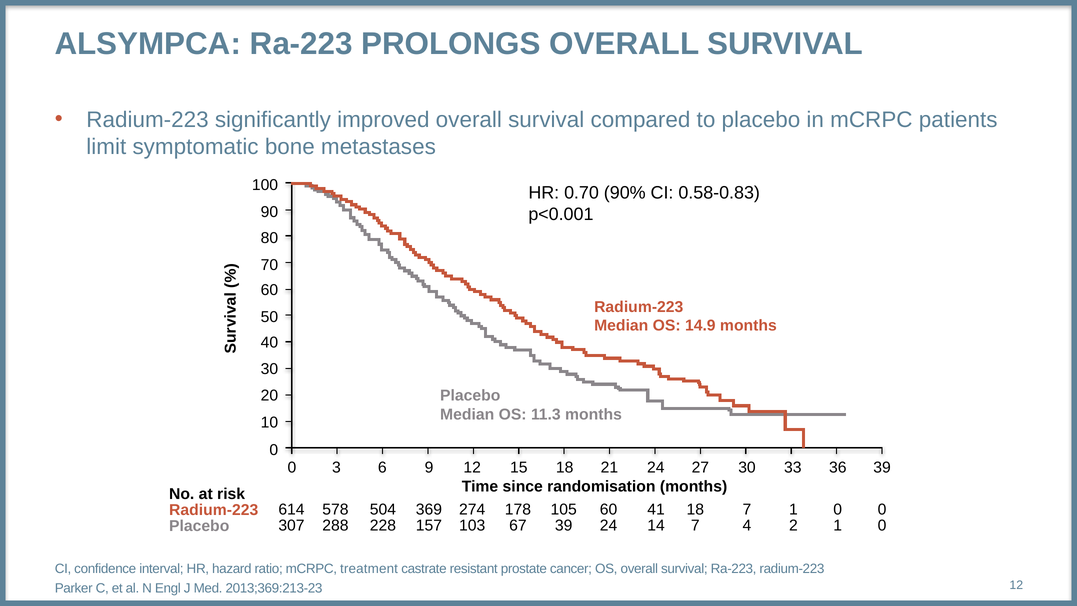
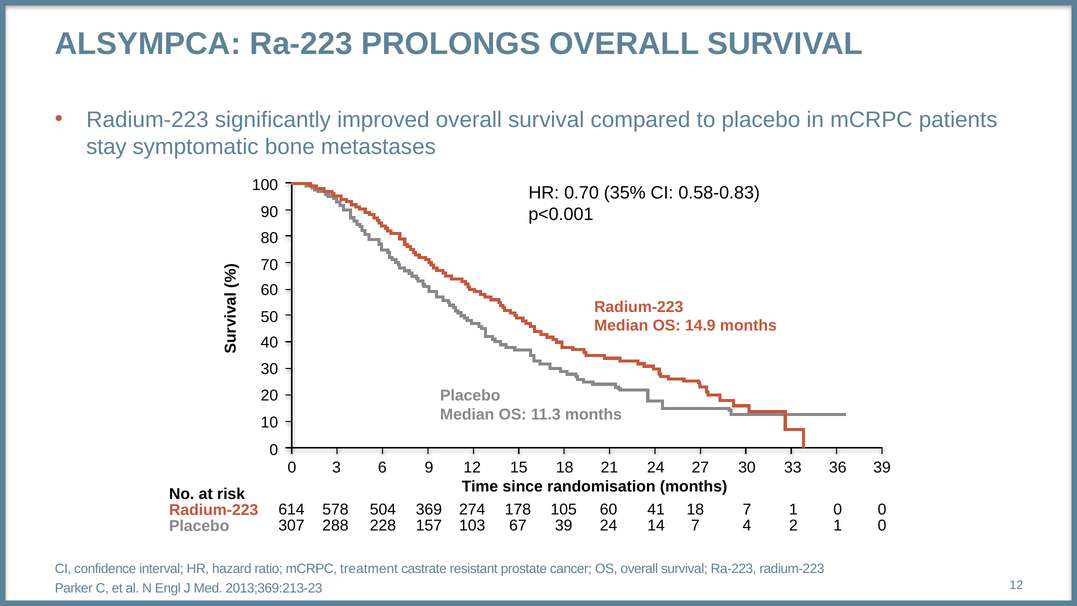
limit: limit -> stay (106, 147)
90%: 90% -> 35% (625, 193)
